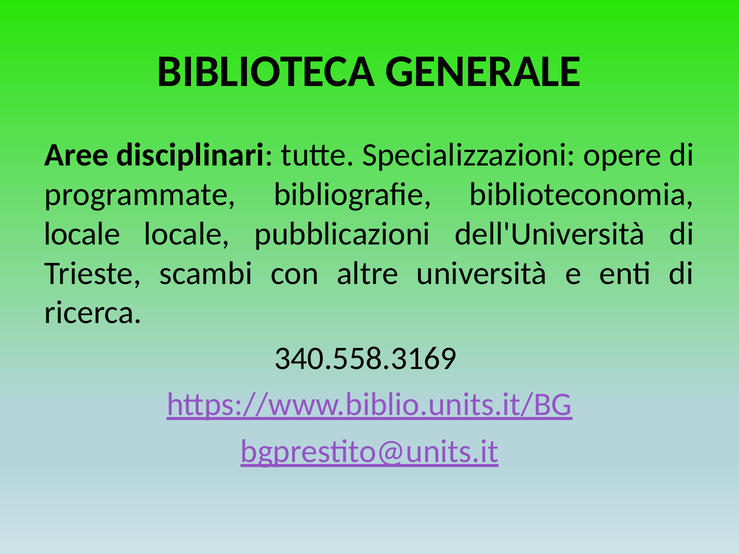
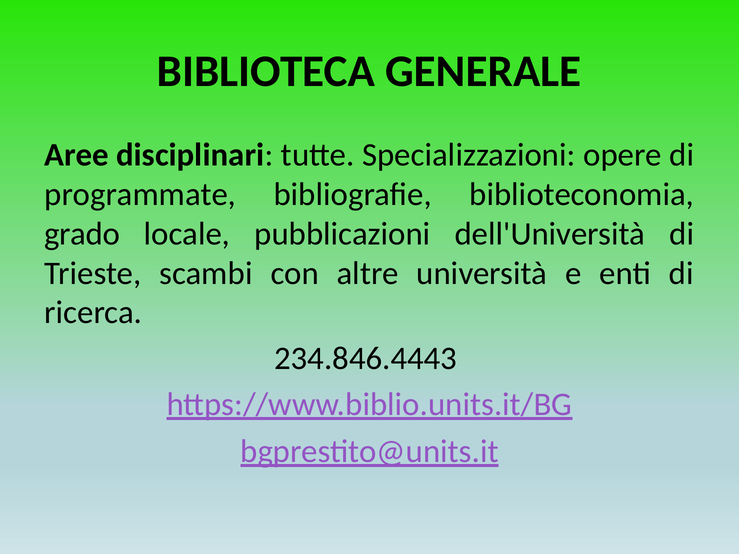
locale: locale -> grado (82, 234)
340.558.3169: 340.558.3169 -> 234.846.4443 (366, 359)
